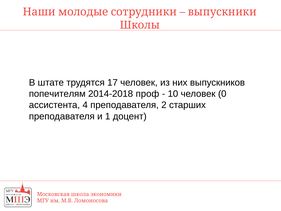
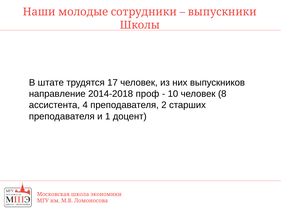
попечителям: попечителям -> направление (57, 94)
0: 0 -> 8 (222, 94)
